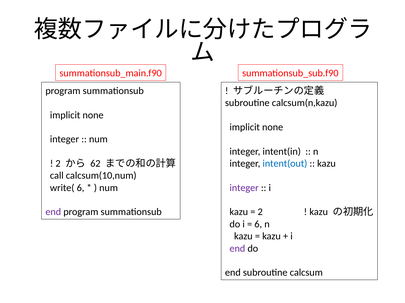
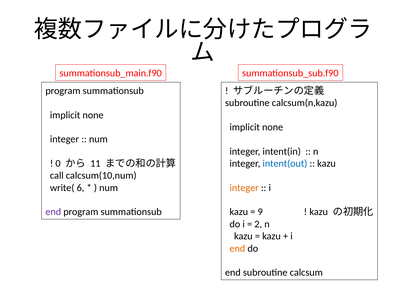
2: 2 -> 0 (58, 164)
62: 62 -> 11 (95, 164)
integer colour: purple -> orange (244, 188)
2: 2 -> 9 (260, 213)
6: 6 -> 2 (258, 225)
end colour: purple -> orange (237, 249)
